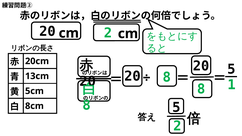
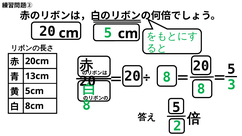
20 2: 2 -> 5 (108, 33)
1: 1 -> 3 (232, 85)
